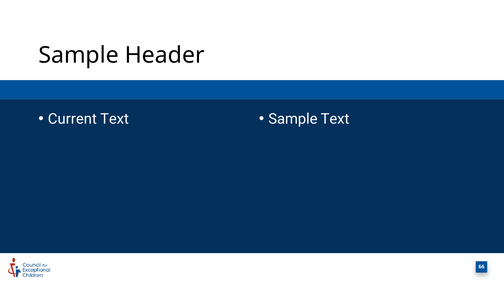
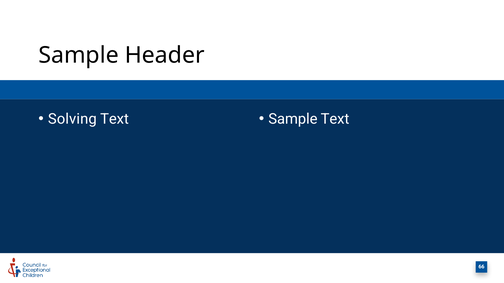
Current: Current -> Solving (72, 119)
